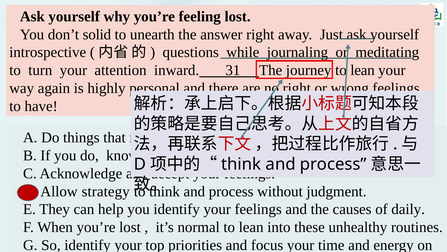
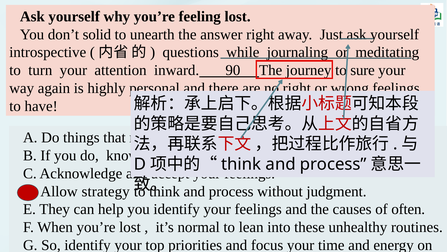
31: 31 -> 90 (233, 70)
lean: lean -> sure (363, 70)
daily: daily -> often (408, 209)
